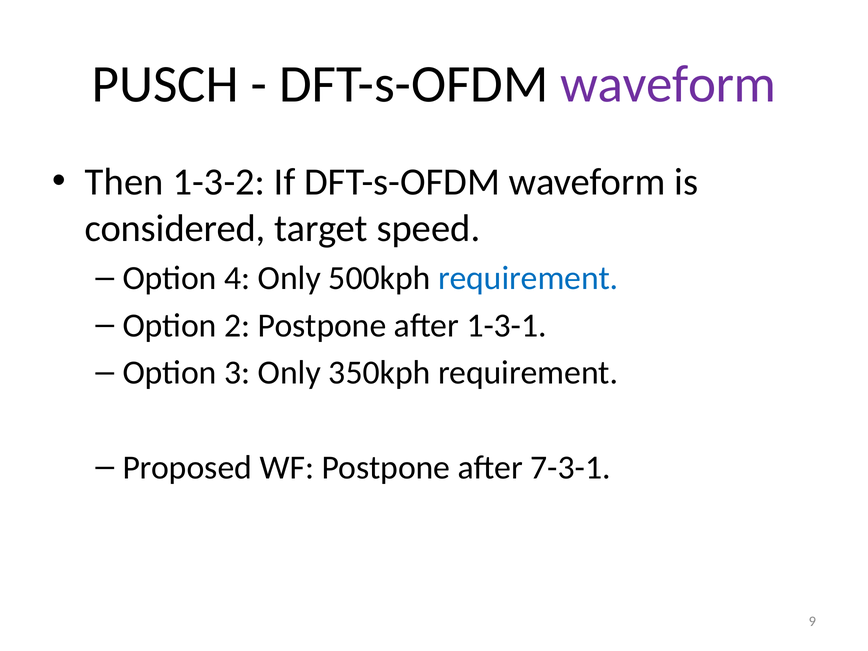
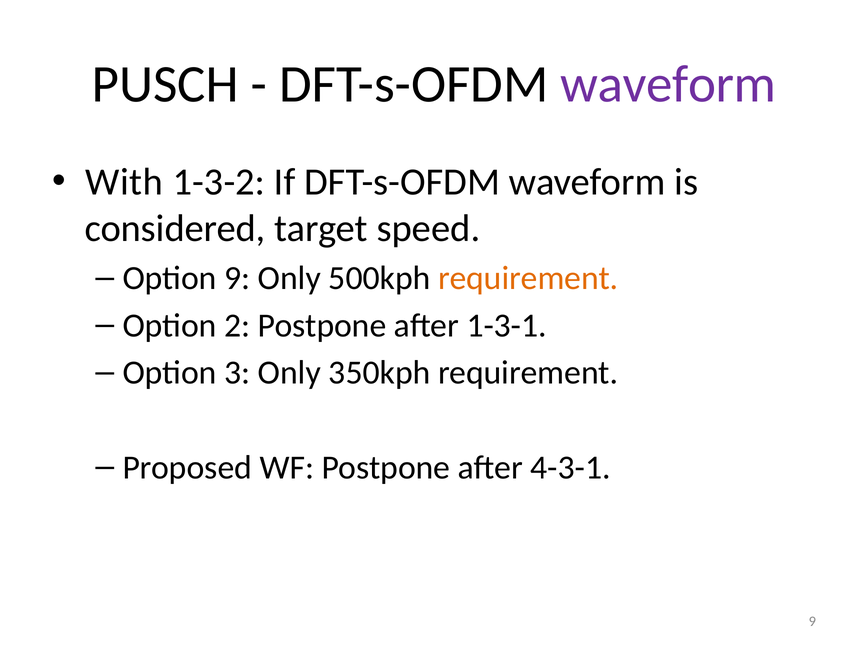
Then: Then -> With (124, 182)
Option 4: 4 -> 9 (237, 278)
requirement colour: blue -> orange (528, 278)
7-3-1: 7-3-1 -> 4-3-1 (571, 467)
